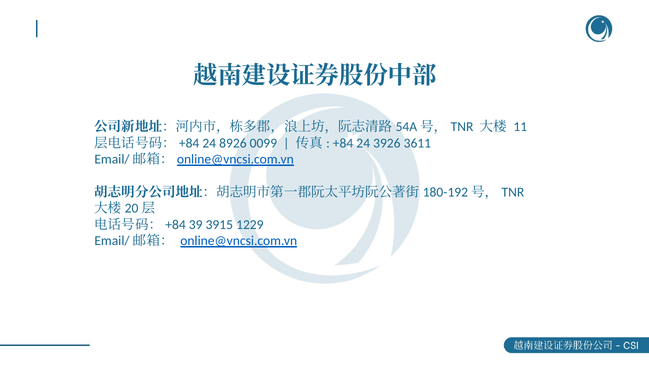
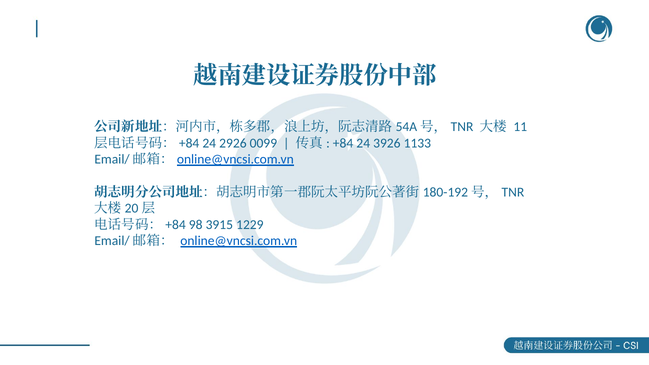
8926: 8926 -> 2926 (233, 143)
3611: 3611 -> 1133 (417, 143)
39: 39 -> 98 (196, 225)
